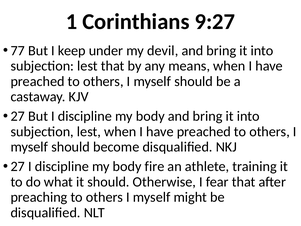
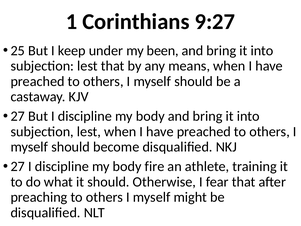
77: 77 -> 25 (18, 51)
devil: devil -> been (163, 51)
